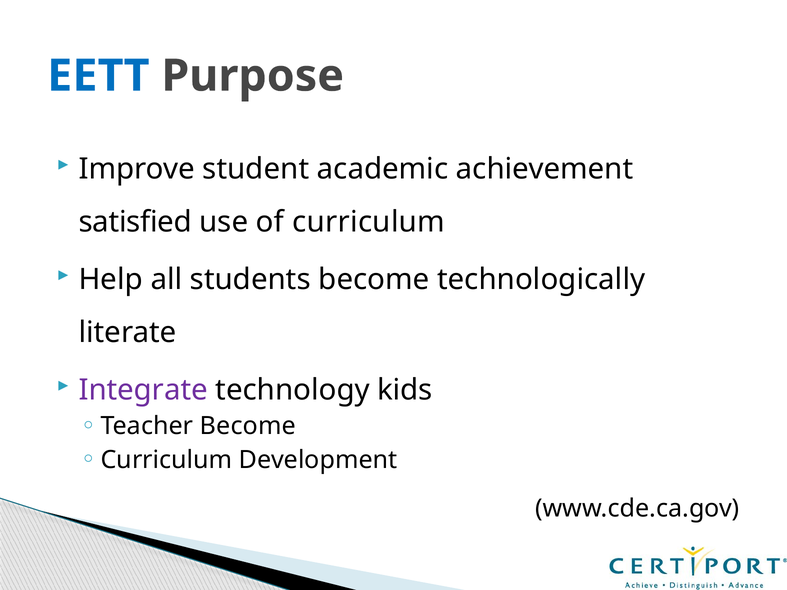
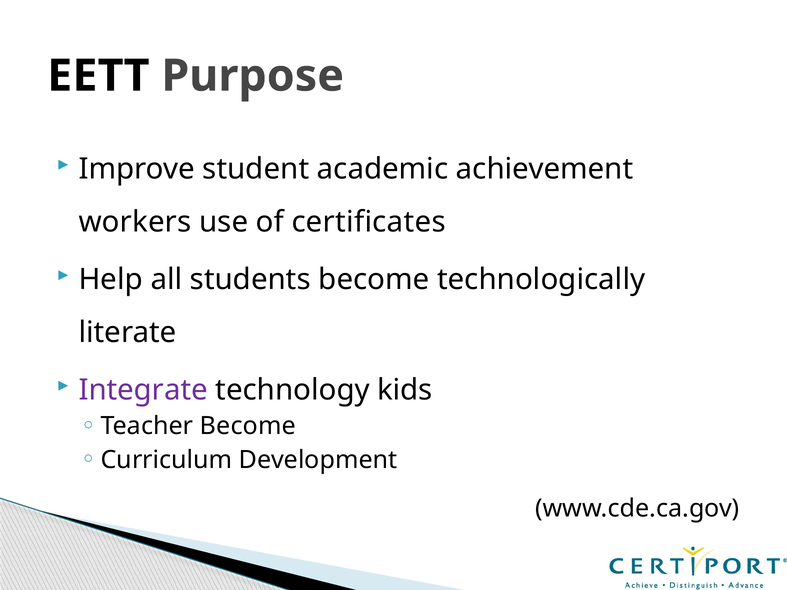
EETT colour: blue -> black (98, 76)
satisfied: satisfied -> workers (135, 222)
of curriculum: curriculum -> certificates (369, 222)
